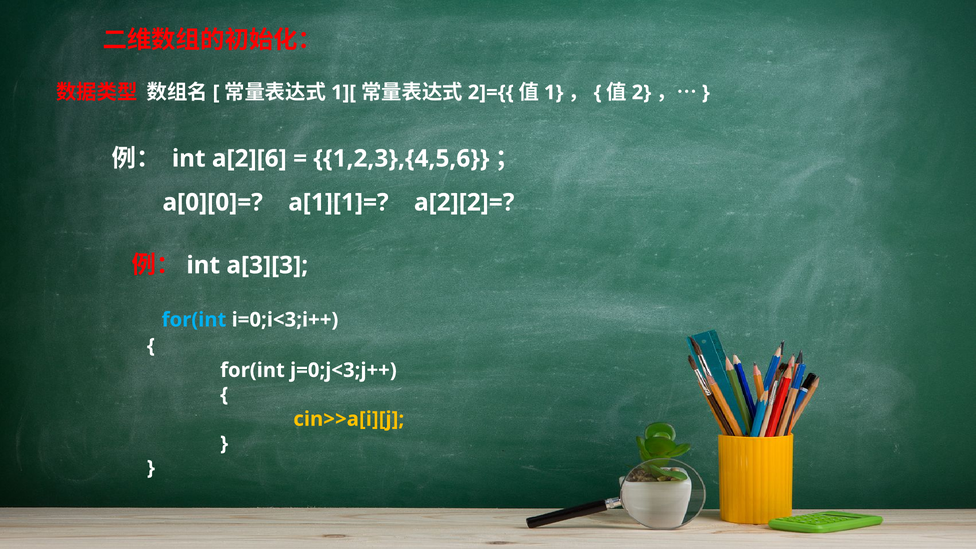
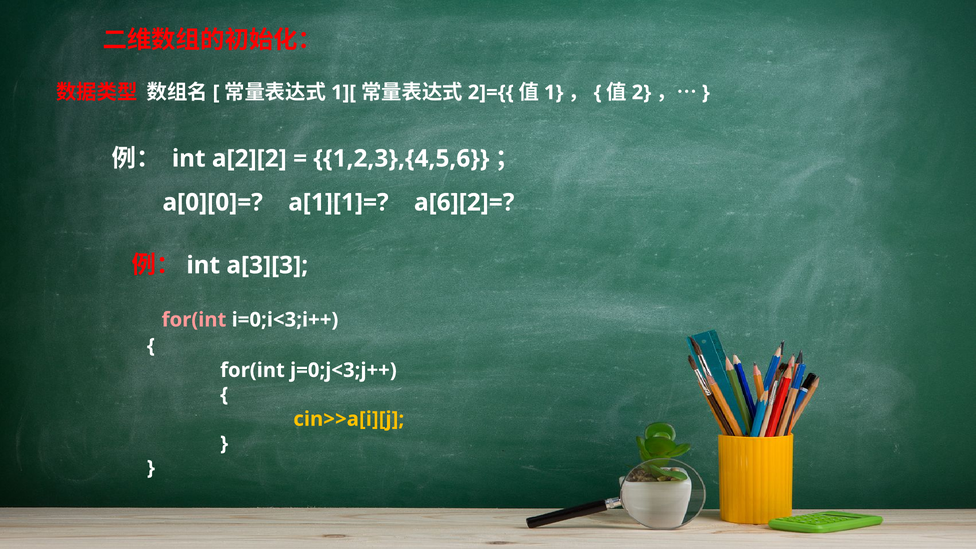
a[2][6: a[2][6 -> a[2][2 (249, 159)
a[2][2]=: a[2][2]= -> a[6][2]= (464, 202)
for(int colour: light blue -> pink (194, 320)
